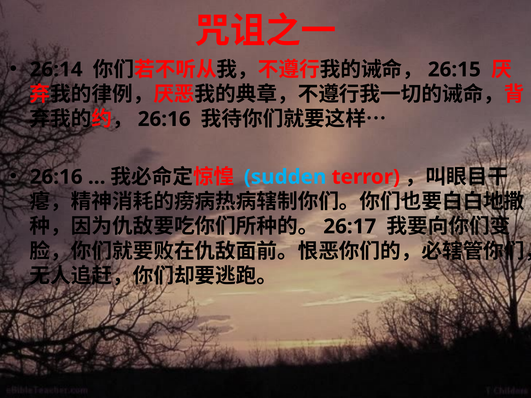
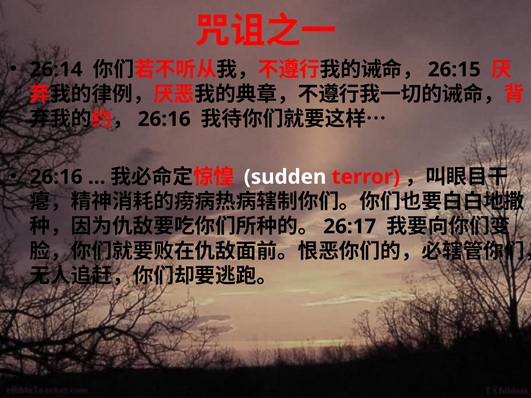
sudden colour: light blue -> white (285, 177)
